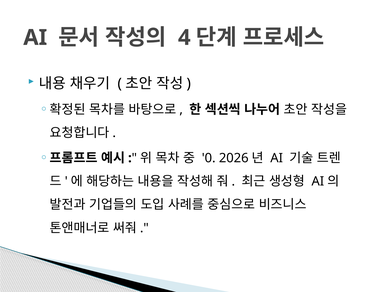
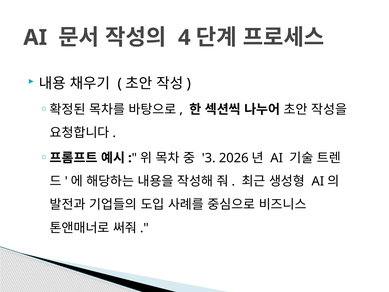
0: 0 -> 3 (209, 158)
